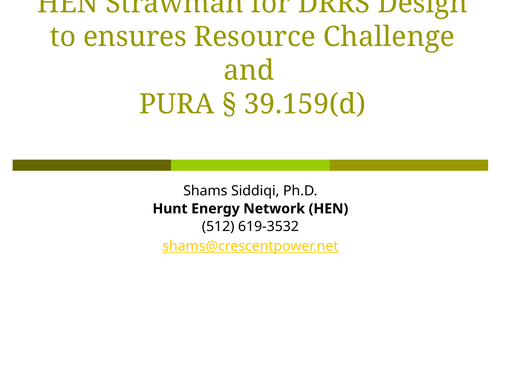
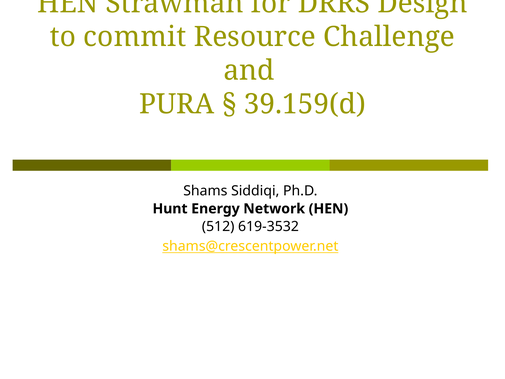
ensures: ensures -> commit (135, 37)
